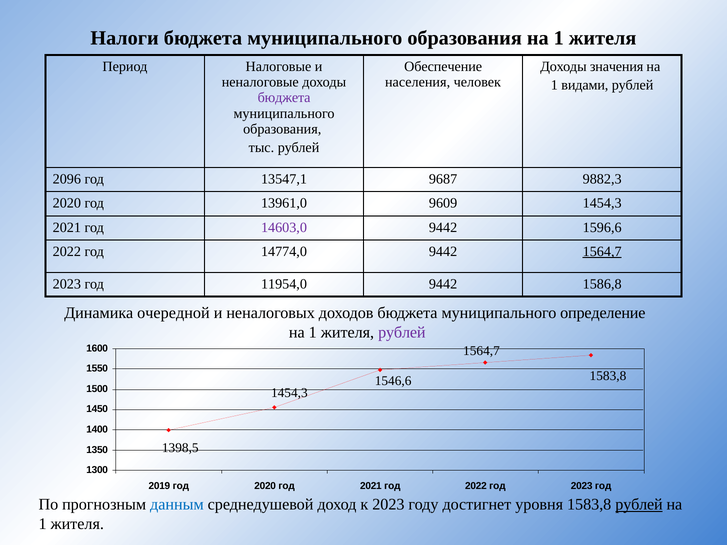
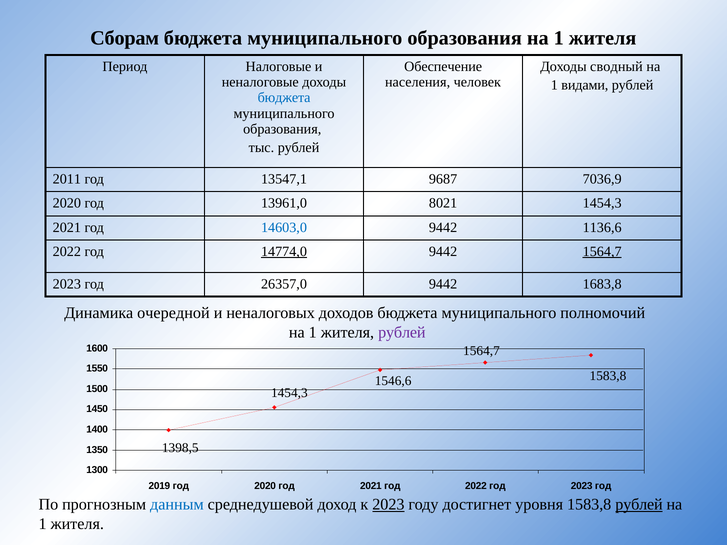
Налоги: Налоги -> Сборам (125, 38)
значения: значения -> сводный (616, 67)
бюджета colour: purple -> blue (284, 98)
2096: 2096 -> 2011 (67, 179)
9882,3: 9882,3 -> 7036,9 (602, 179)
9609: 9609 -> 8021 (443, 203)
14603,0 colour: purple -> blue (284, 227)
1596,6: 1596,6 -> 1136,6 (602, 227)
14774,0 underline: none -> present (284, 252)
11954,0: 11954,0 -> 26357,0 (284, 284)
1586,8: 1586,8 -> 1683,8 (602, 284)
определение: определение -> полномочий (603, 313)
2023 underline: none -> present (388, 505)
